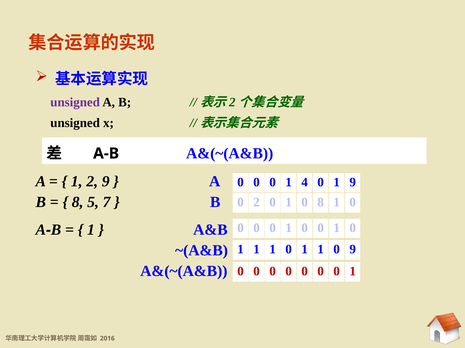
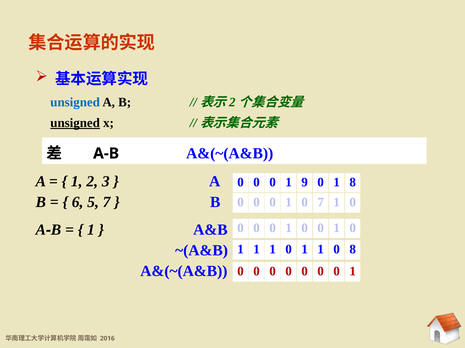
unsigned colour: purple -> blue (75, 103)
unsigned underline: none -> present (75, 123)
2 9: 9 -> 3 (106, 182)
4: 4 -> 9 (305, 183)
1 9: 9 -> 8 (353, 183)
8: 8 -> 6 (78, 202)
2: 2 -> 0 (257, 203)
0 8: 8 -> 7 (321, 203)
0 9: 9 -> 8 (353, 250)
